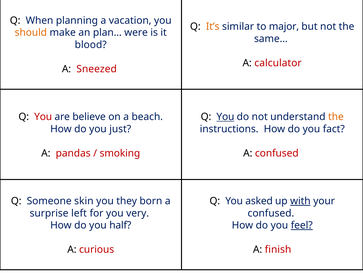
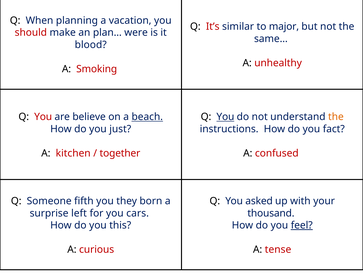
It’s colour: orange -> red (213, 26)
should colour: orange -> red (31, 33)
calculator: calculator -> unhealthy (278, 63)
Sneezed: Sneezed -> Smoking (97, 69)
beach underline: none -> present (147, 117)
pandas: pandas -> kitchen (73, 153)
smoking: smoking -> together (120, 153)
skin: skin -> fifth (84, 200)
with underline: present -> none (300, 200)
very: very -> cars (138, 213)
confused: confused -> thousand (271, 213)
half: half -> this (120, 225)
finish: finish -> tense (278, 249)
